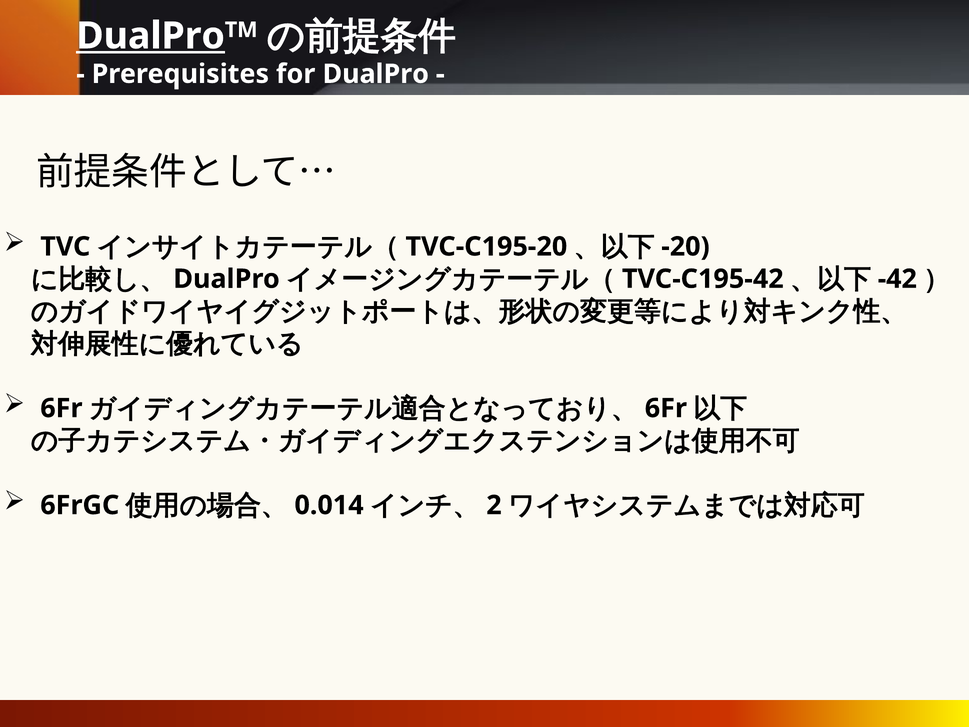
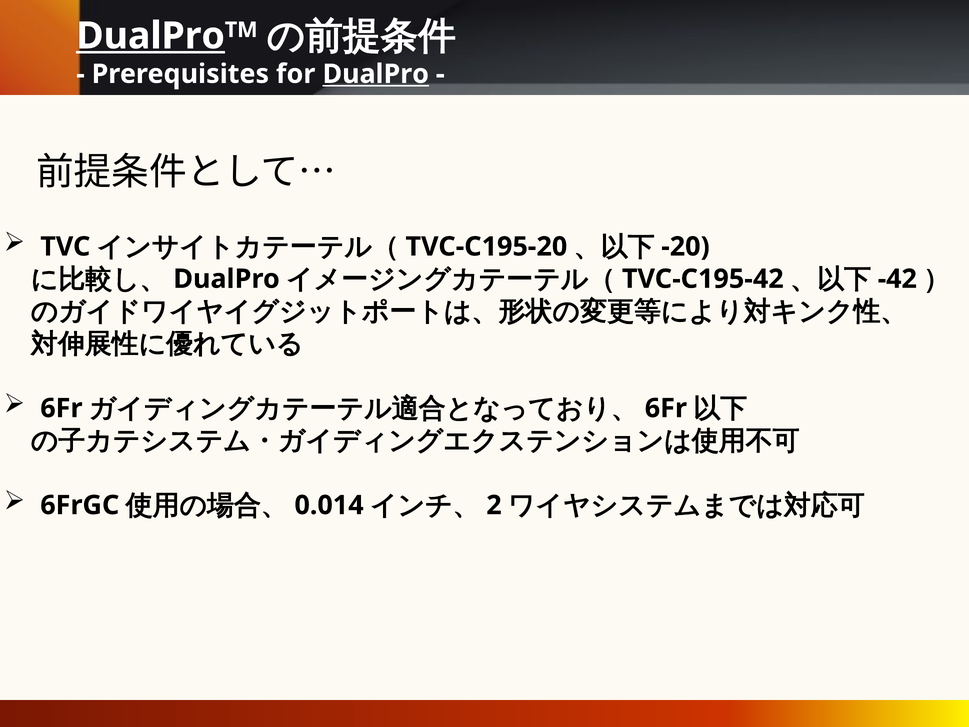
DualPro underline: none -> present (376, 74)
